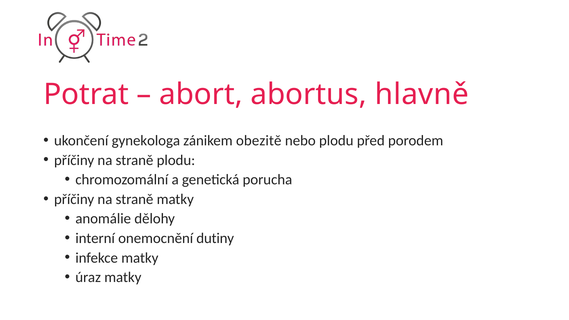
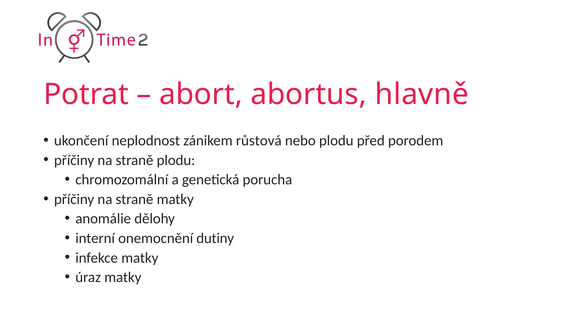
gynekologa: gynekologa -> neplodnost (146, 141)
obezitě: obezitě -> růstová (259, 141)
